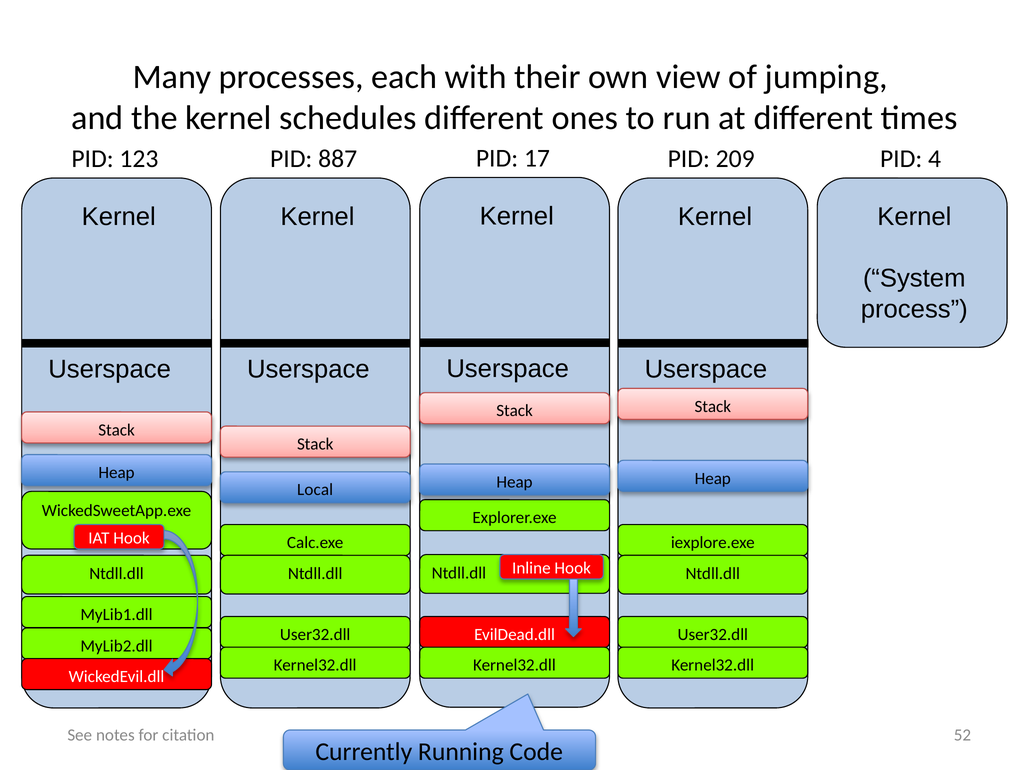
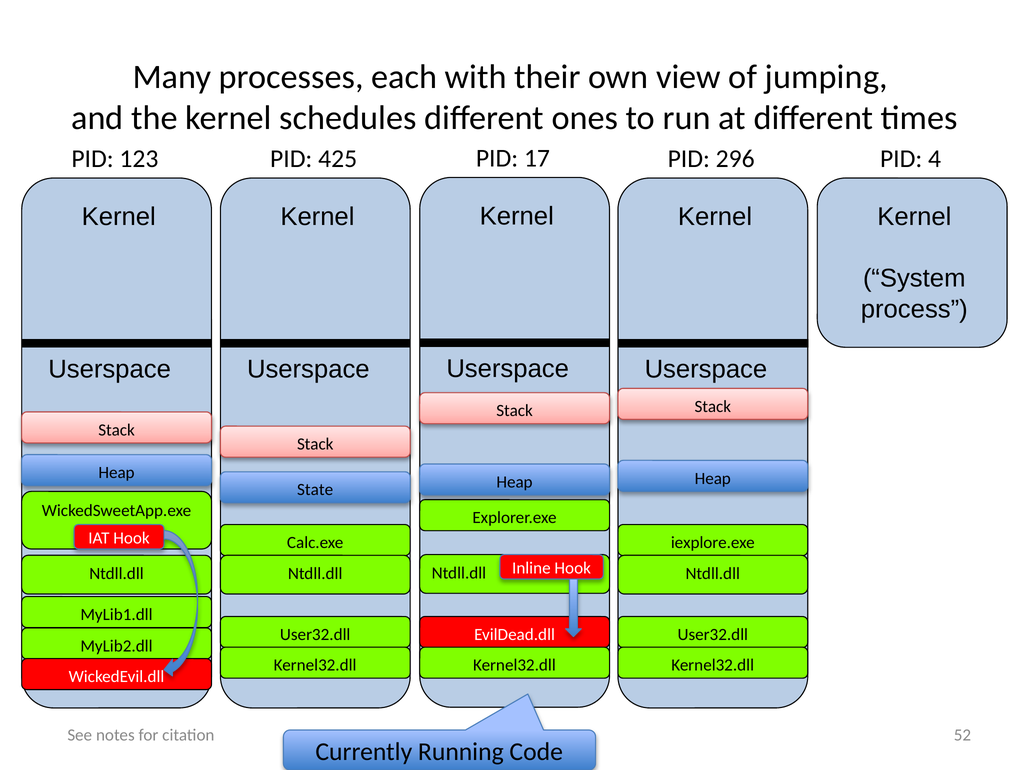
887: 887 -> 425 (338, 159)
209: 209 -> 296 (735, 159)
Local: Local -> State (315, 490)
